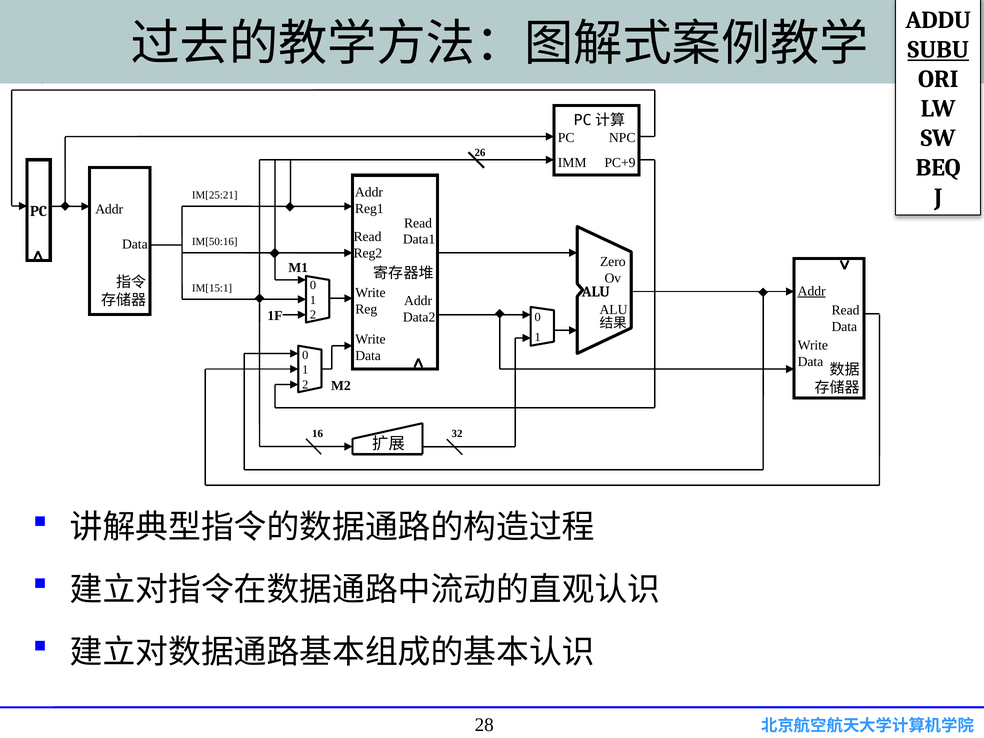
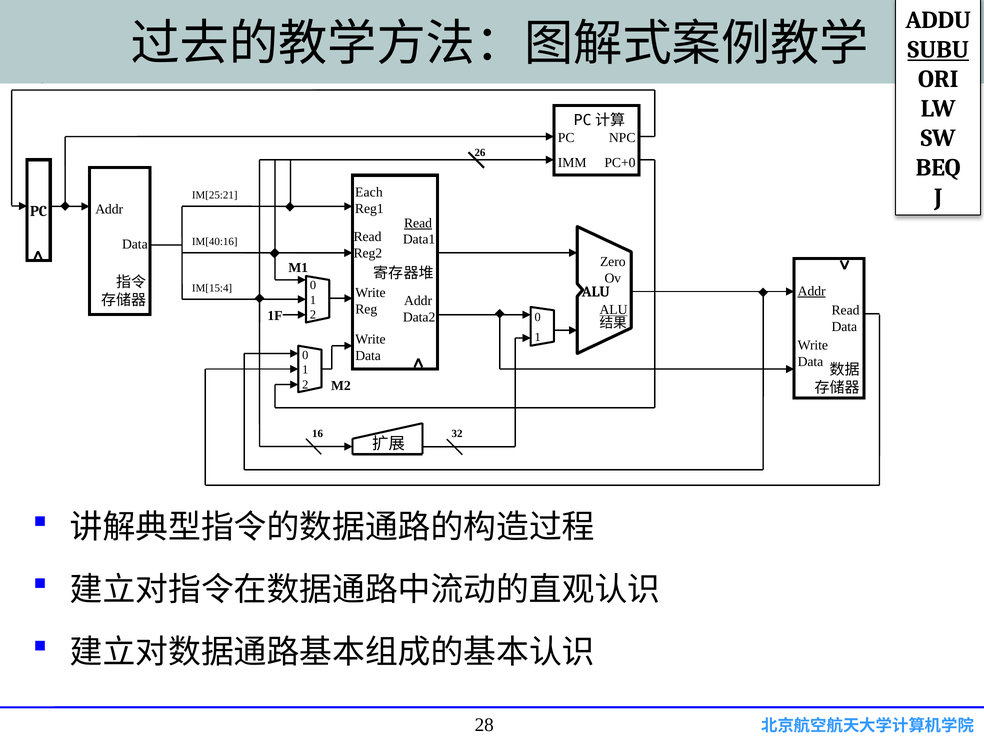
PC+9: PC+9 -> PC+0 (620, 163)
Addr: Addr -> Each (369, 192)
Read underline: none -> present (418, 223)
IM[50:16: IM[50:16 -> IM[40:16 (215, 242)
IM[15:1: IM[15:1 -> IM[15:4 (212, 288)
ALU underline: none -> present (614, 310)
